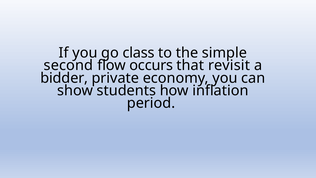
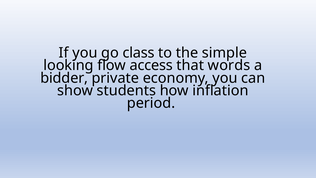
second: second -> looking (68, 65)
occurs: occurs -> access (151, 65)
revisit: revisit -> words (229, 65)
